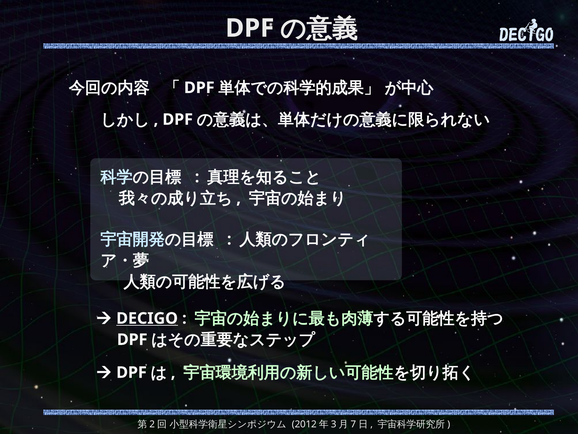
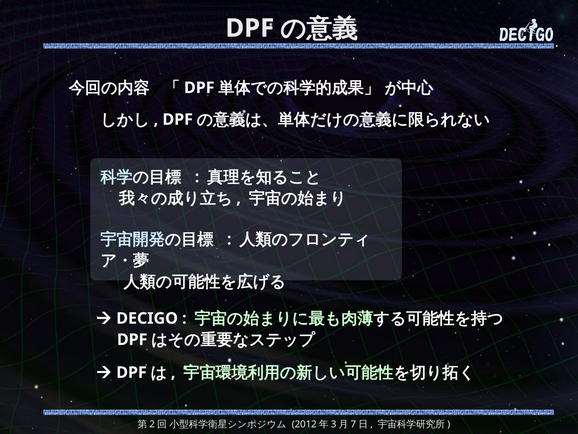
DECIGO underline: present -> none (147, 318)
